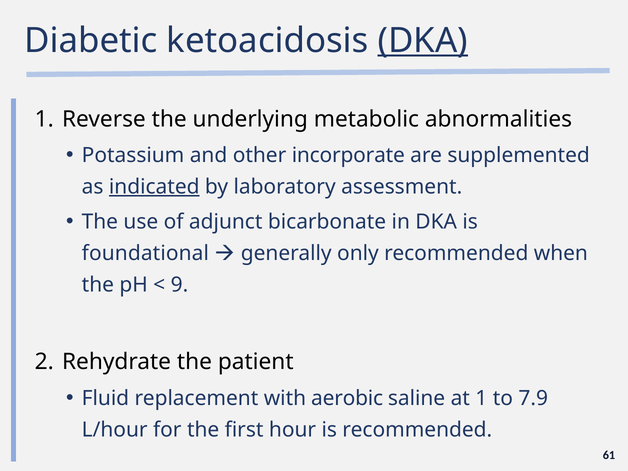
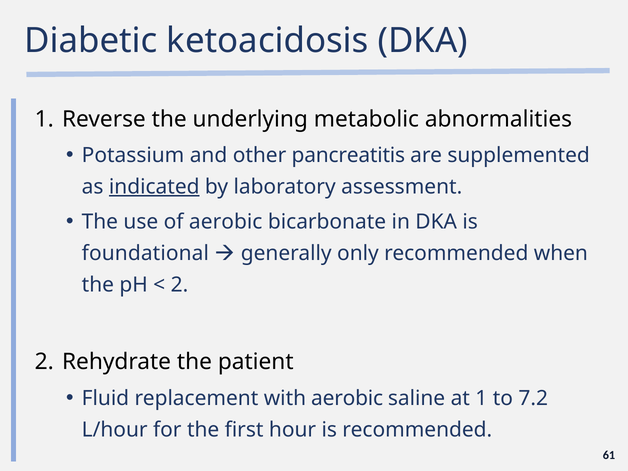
DKA underline: present -> none (423, 41)
incorporate: incorporate -> pancreatitis (348, 155)
of adjunct: adjunct -> aerobic (226, 222)
9: 9 -> 2 (179, 285)
7.9: 7.9 -> 7.2 (533, 398)
